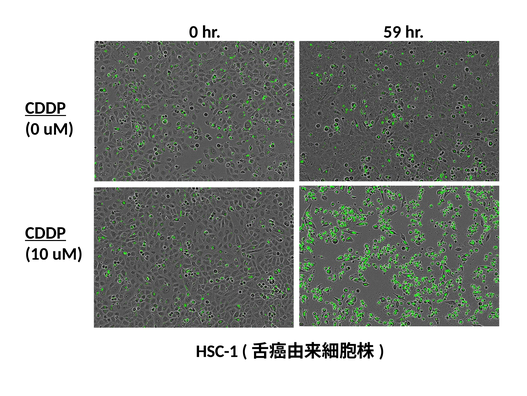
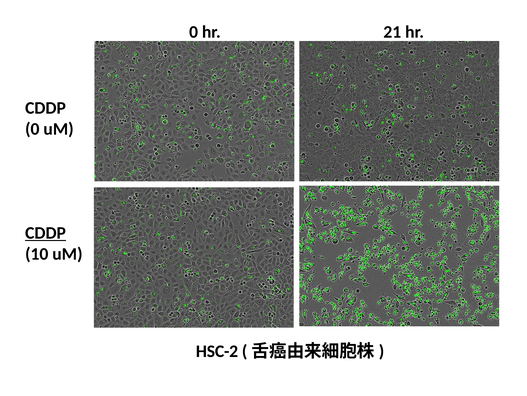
59: 59 -> 21 (392, 32)
CDDP underline: present -> none (45, 108)
HSC-1: HSC-1 -> HSC-2 (217, 351)
